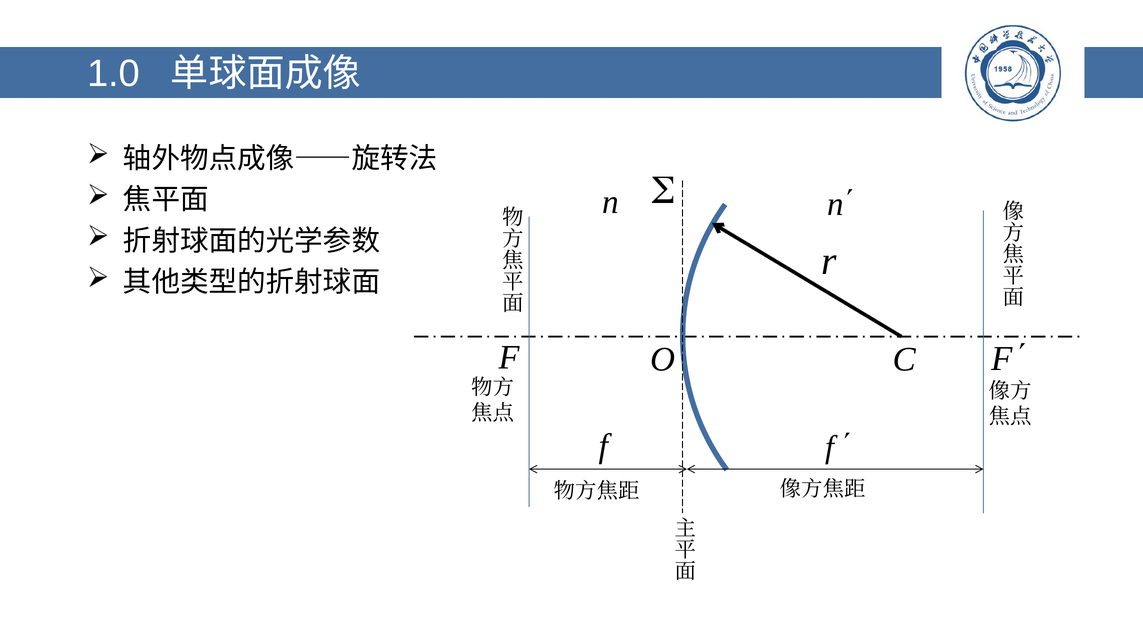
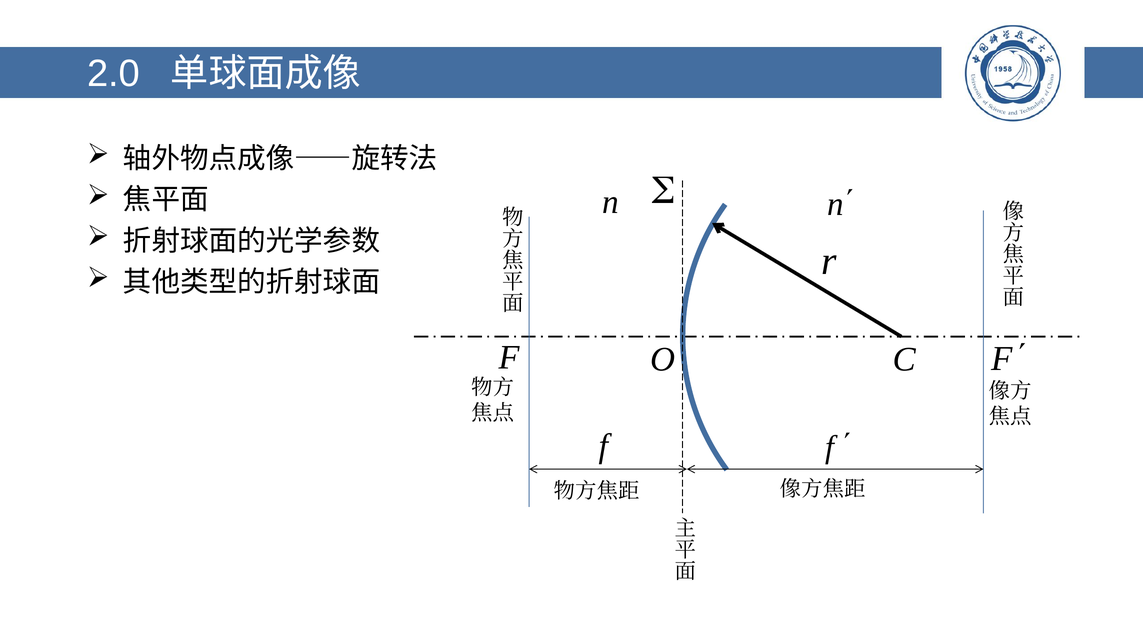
1.0: 1.0 -> 2.0 (114, 74)
